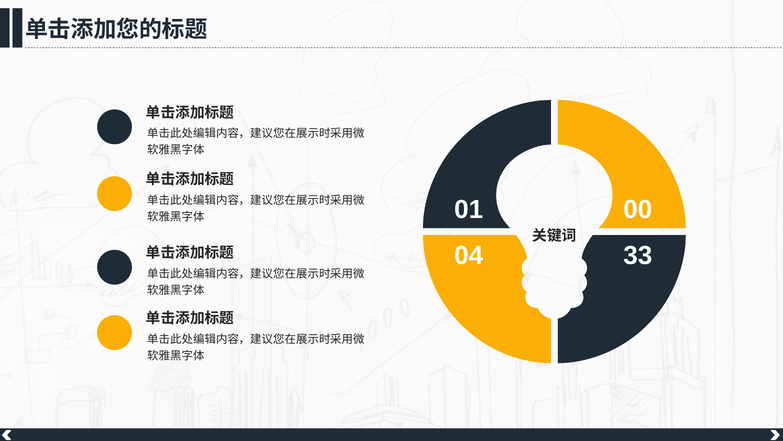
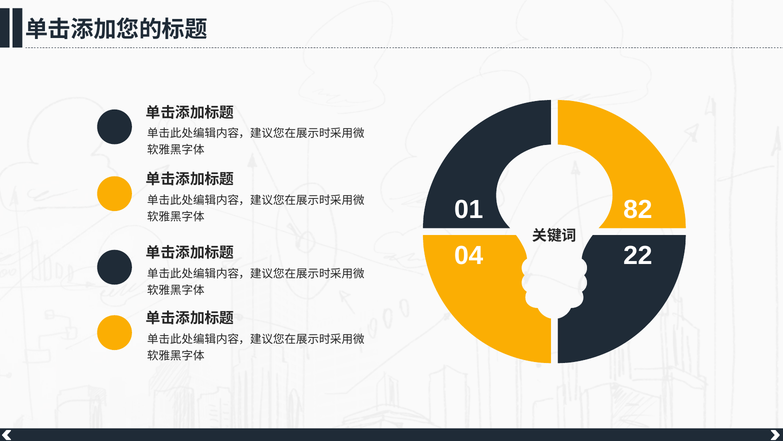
00: 00 -> 82 (638, 209)
33: 33 -> 22 (638, 255)
